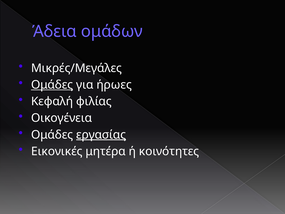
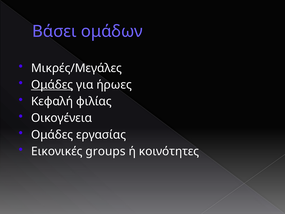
Άδεια: Άδεια -> Βάσει (54, 31)
εργασίας underline: present -> none (101, 135)
μητέρα: μητέρα -> groups (106, 151)
